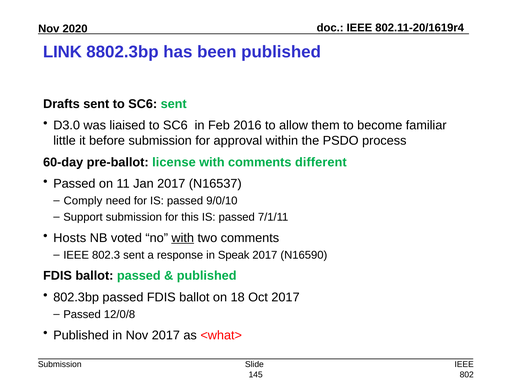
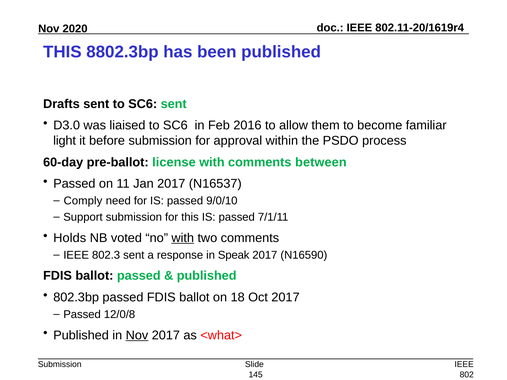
LINK: LINK -> THIS (62, 52)
little: little -> light (65, 141)
different: different -> between (321, 162)
Hosts: Hosts -> Holds (70, 238)
Nov underline: none -> present (137, 335)
